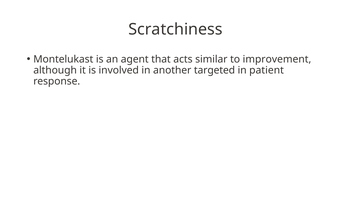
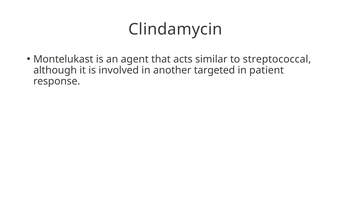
Scratchiness: Scratchiness -> Clindamycin (175, 29)
improvement: improvement -> streptococcal (277, 59)
